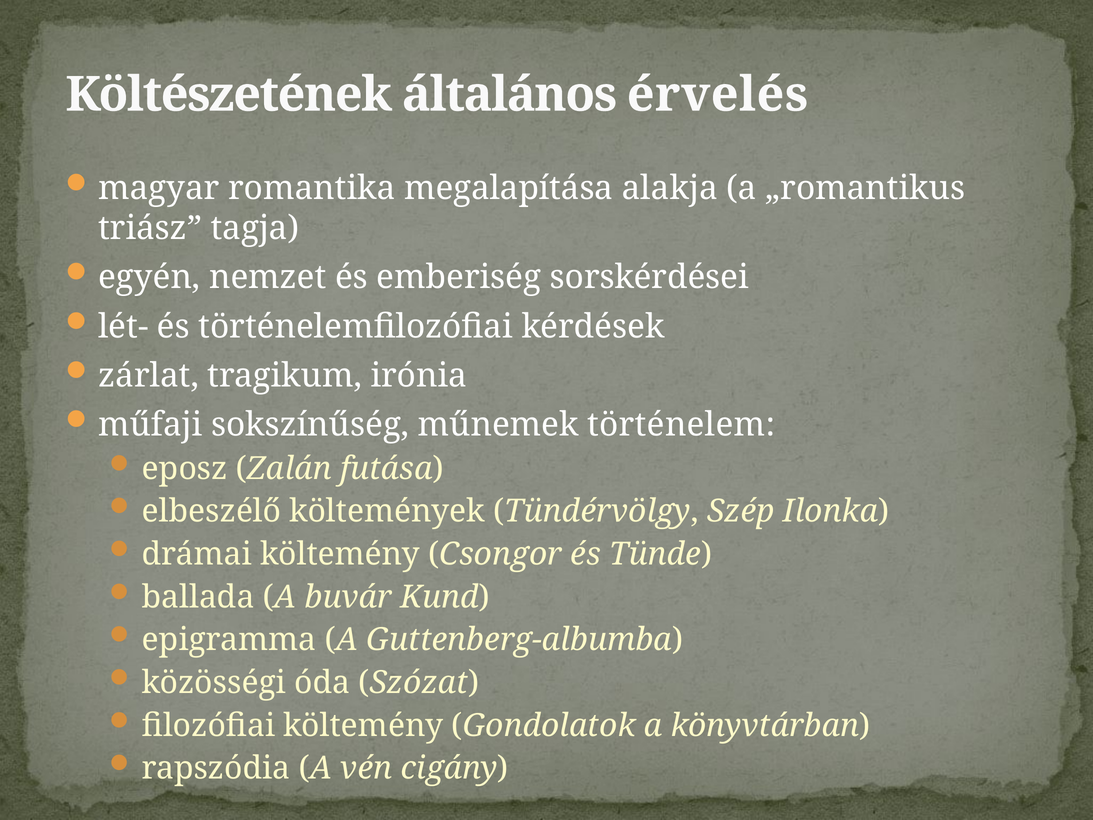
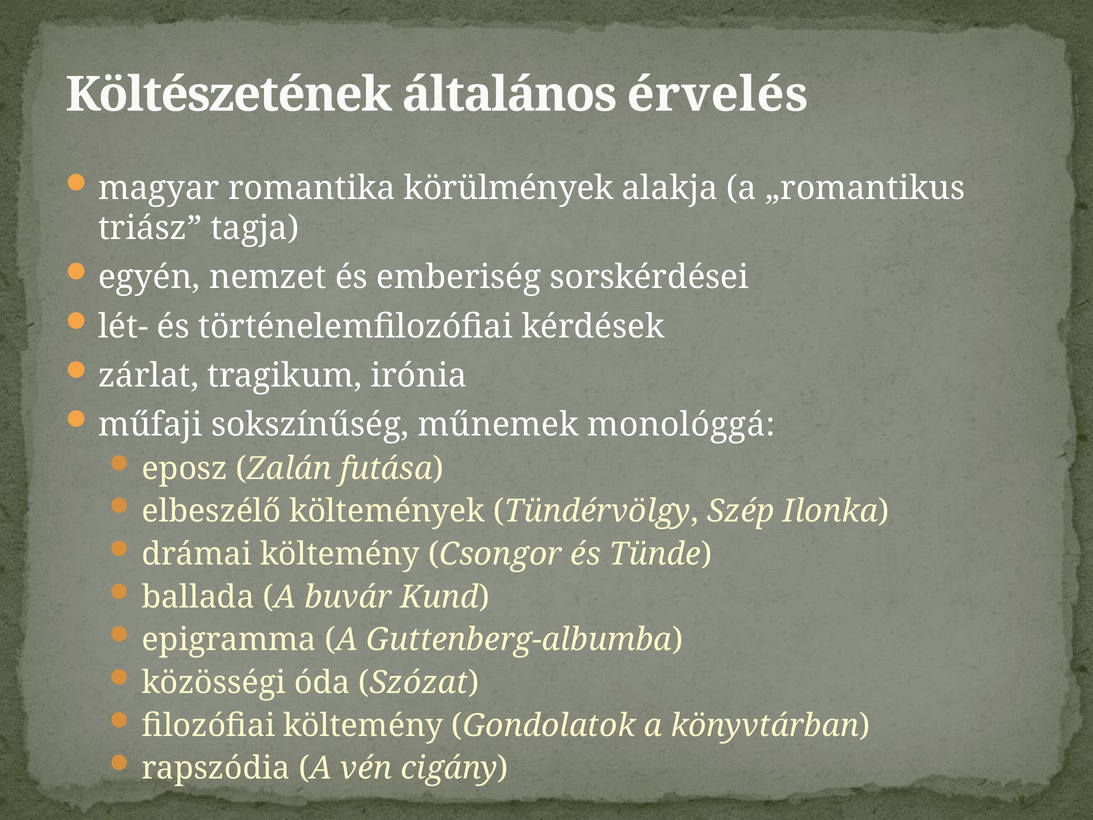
megalapítása: megalapítása -> körülmények (509, 188)
történelem: történelem -> monológgá (681, 425)
